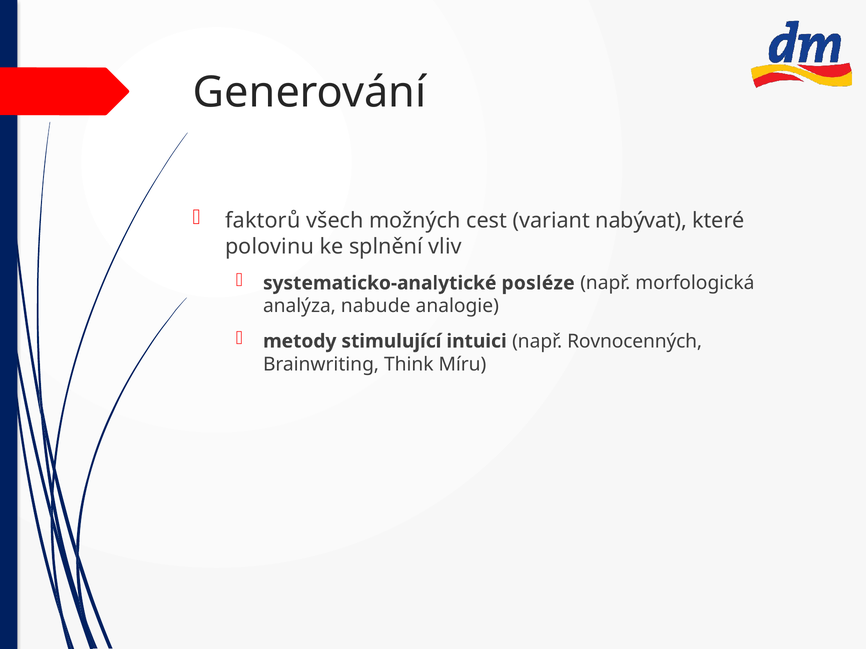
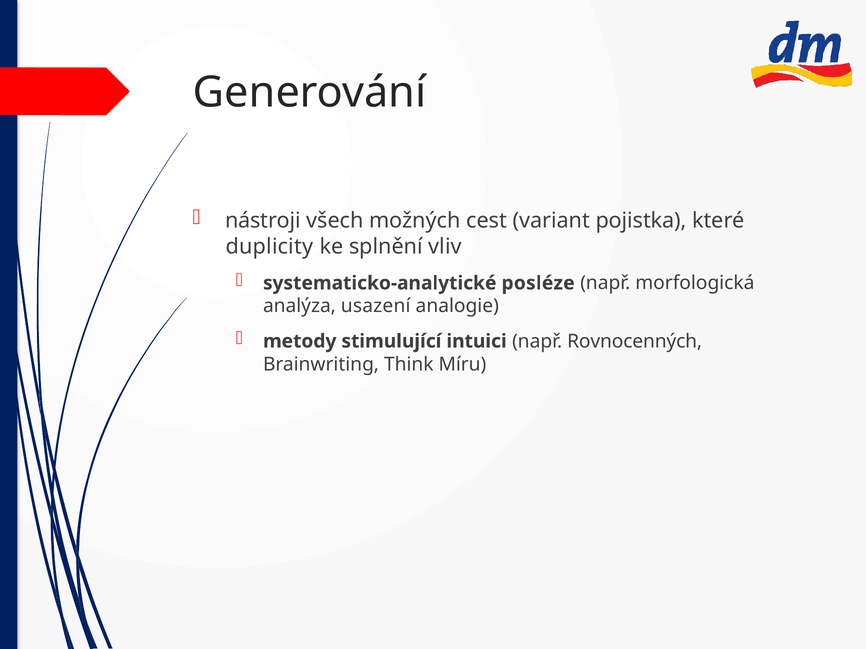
faktorů: faktorů -> nástroji (263, 221)
nabývat: nabývat -> pojistka (641, 221)
polovinu: polovinu -> duplicity (269, 247)
nabude: nabude -> usazení (376, 306)
